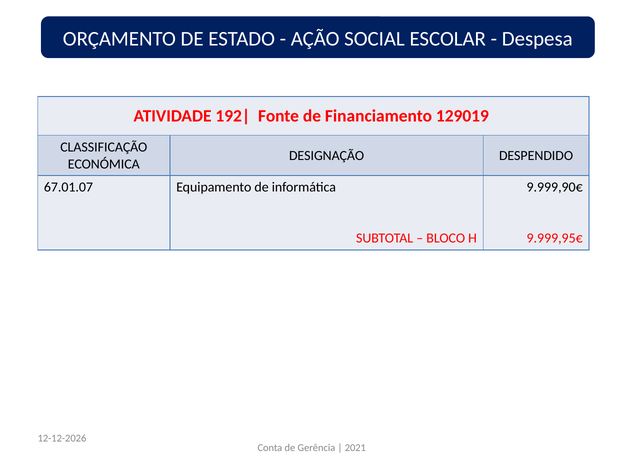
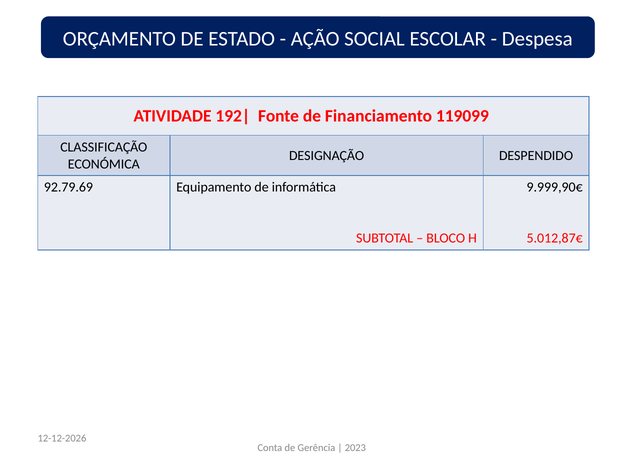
129019: 129019 -> 119099 (462, 116)
67.01.07: 67.01.07 -> 92.79.69 (68, 188)
9.999,95€: 9.999,95€ -> 5.012,87€ (555, 239)
2021: 2021 -> 2023 (355, 448)
